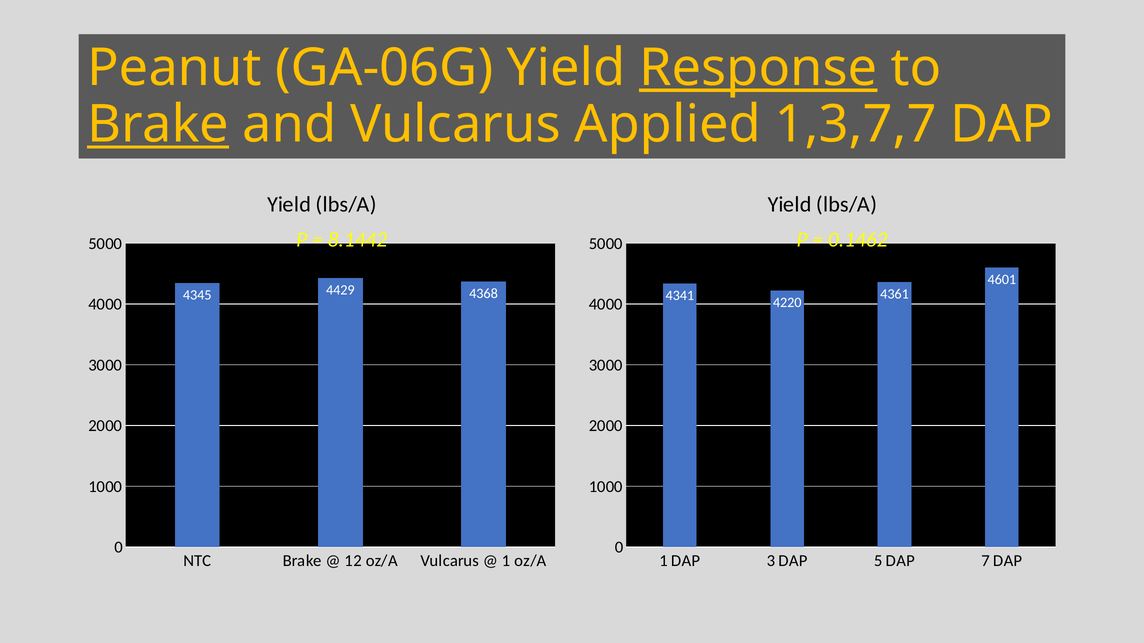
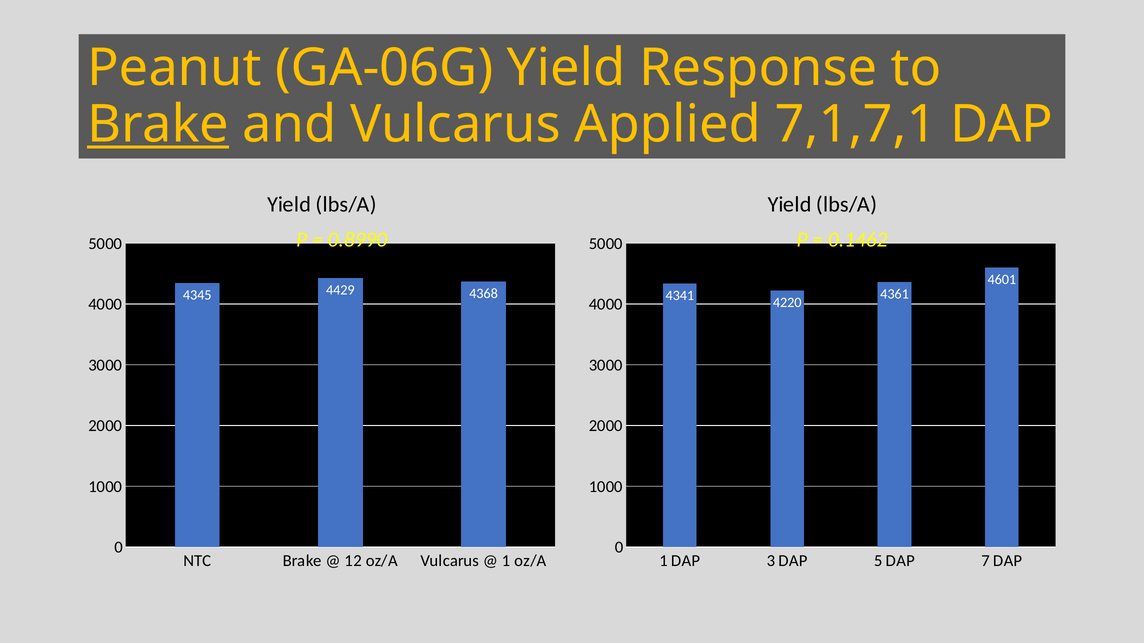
Response underline: present -> none (758, 68)
1,3,7,7: 1,3,7,7 -> 7,1,7,1 (856, 124)
8.1442: 8.1442 -> 0.8990 (357, 240)
